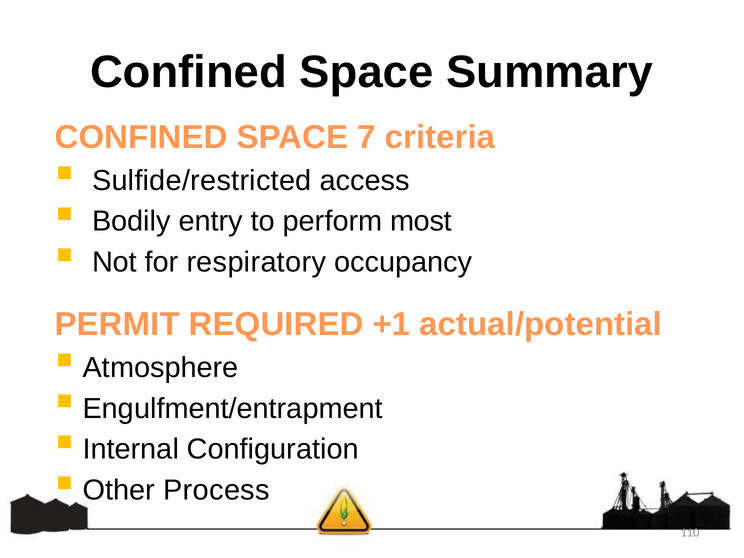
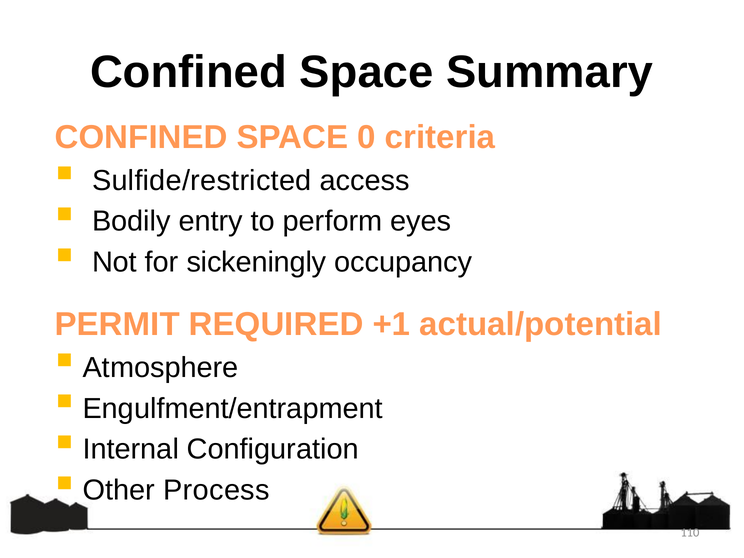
7: 7 -> 0 (367, 138)
most: most -> eyes (421, 221)
respiratory: respiratory -> sickeningly (256, 262)
